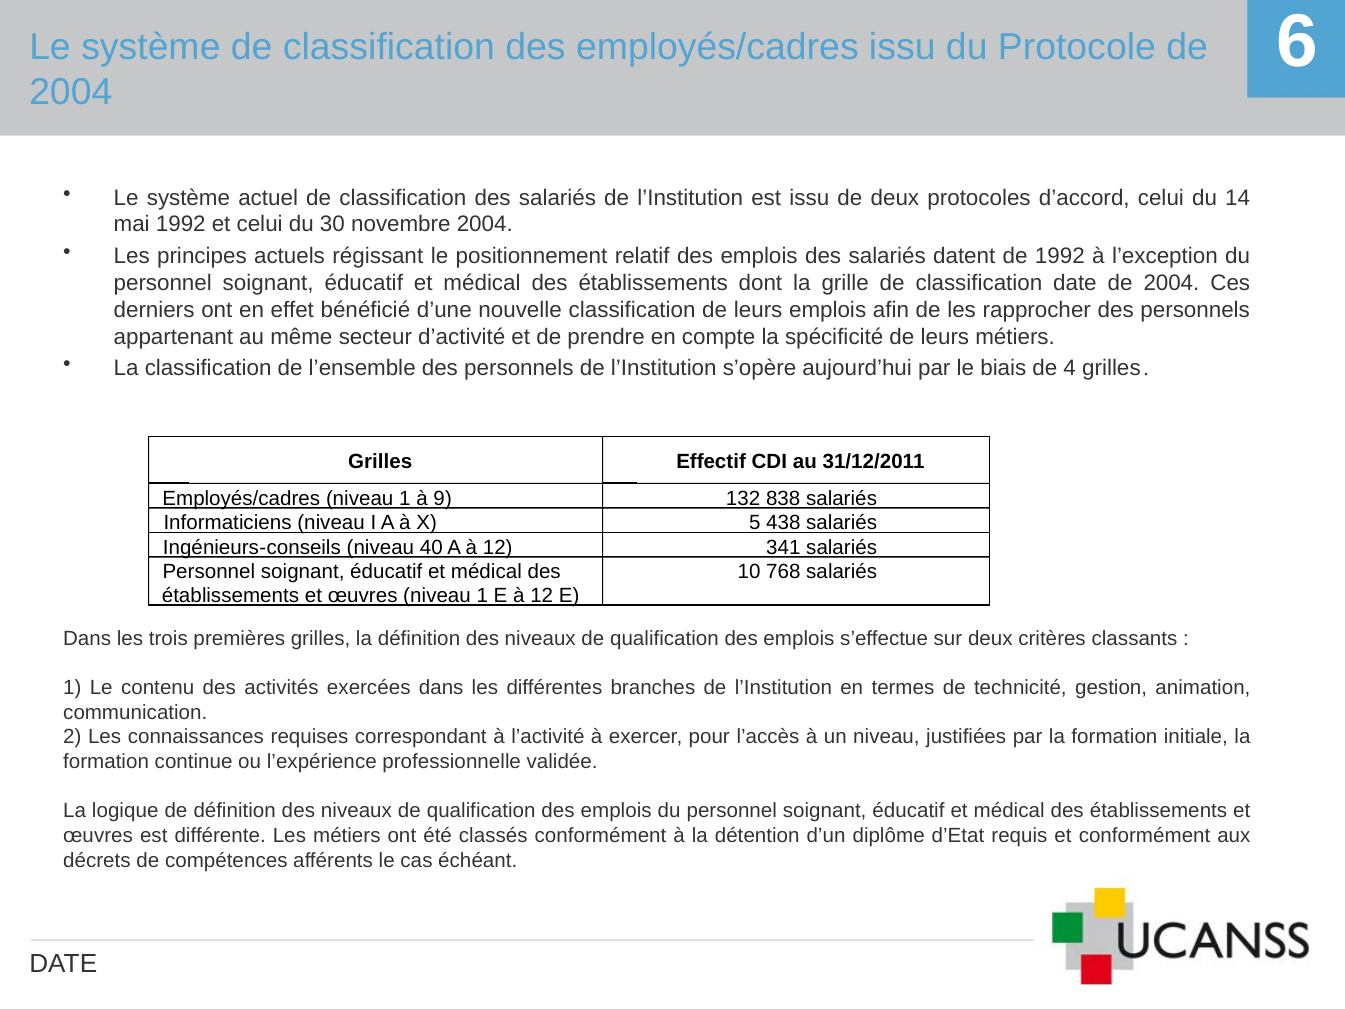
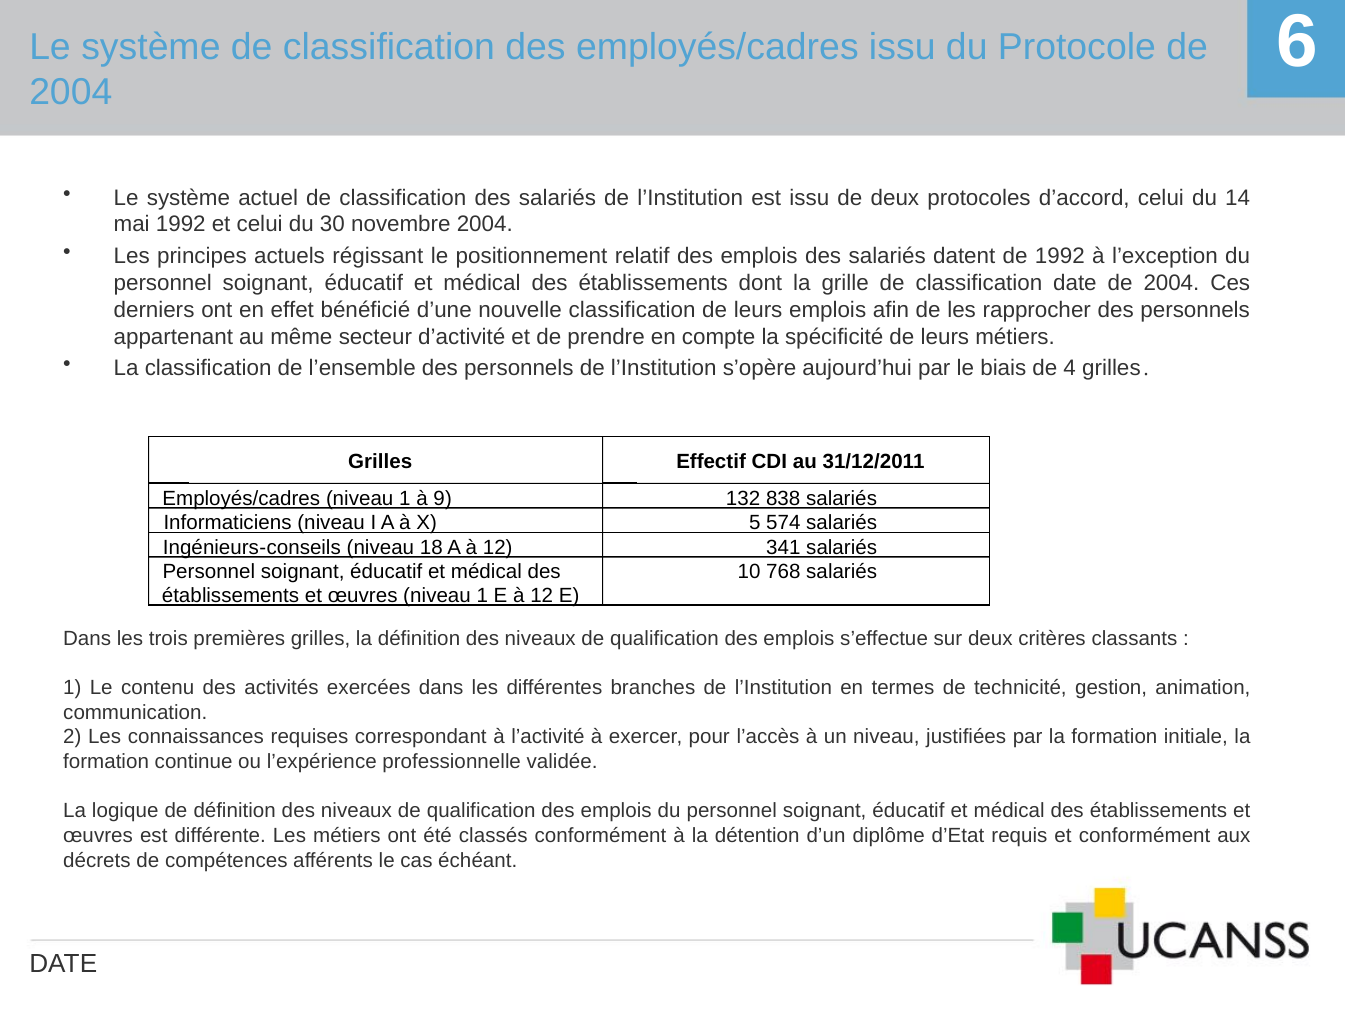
438: 438 -> 574 (783, 523)
40: 40 -> 18 (431, 547)
